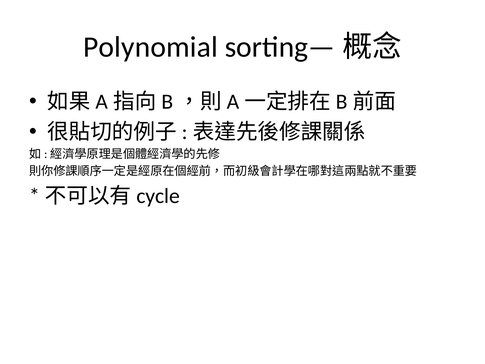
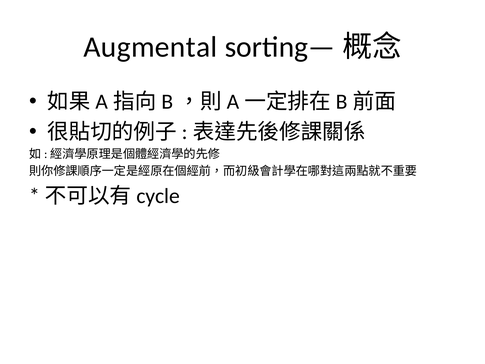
Polynomial: Polynomial -> Augmental (150, 47)
